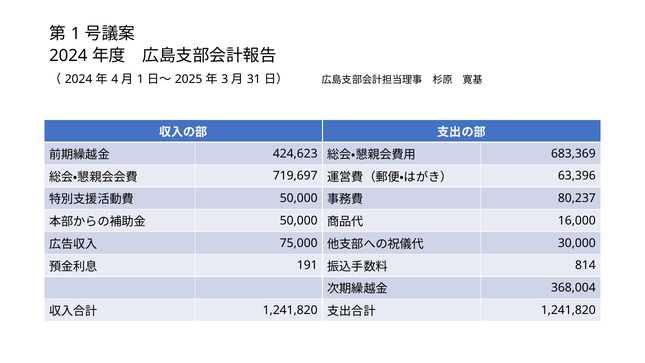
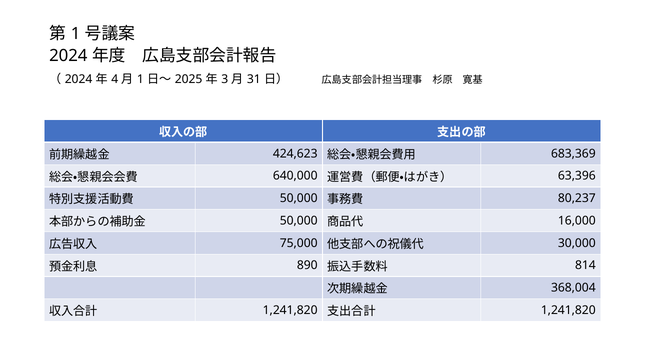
719,697: 719,697 -> 640,000 (295, 176)
191: 191 -> 890 (307, 265)
